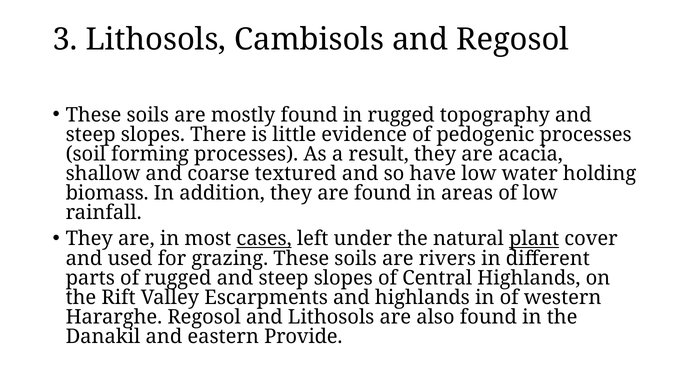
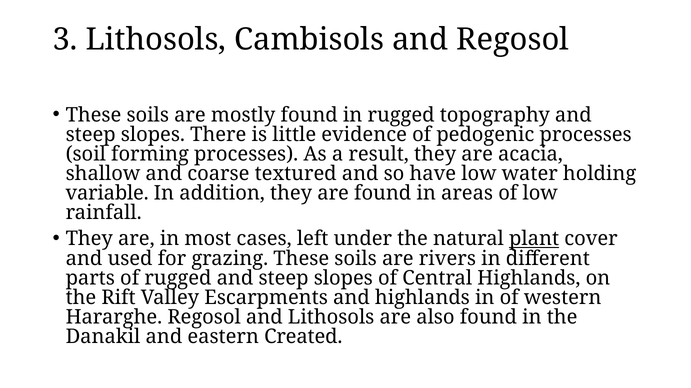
biomass: biomass -> variable (107, 194)
cases underline: present -> none (264, 239)
Provide: Provide -> Created (303, 337)
